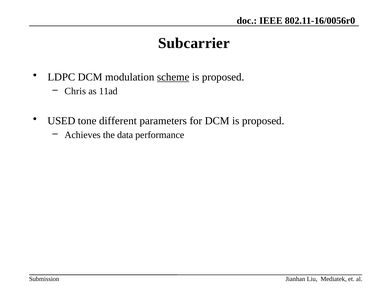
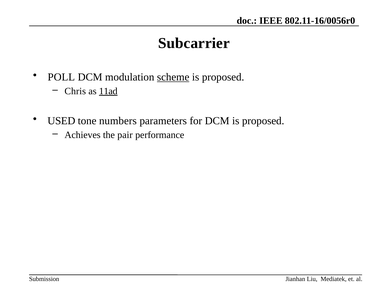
LDPC: LDPC -> POLL (61, 77)
11ad underline: none -> present (108, 91)
different: different -> numbers (118, 121)
data: data -> pair (125, 135)
